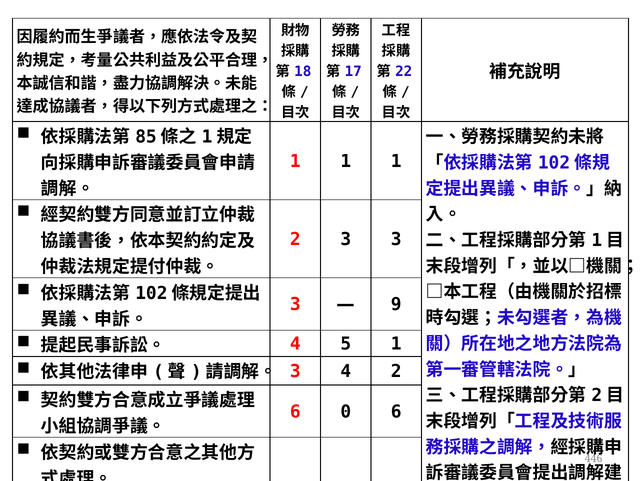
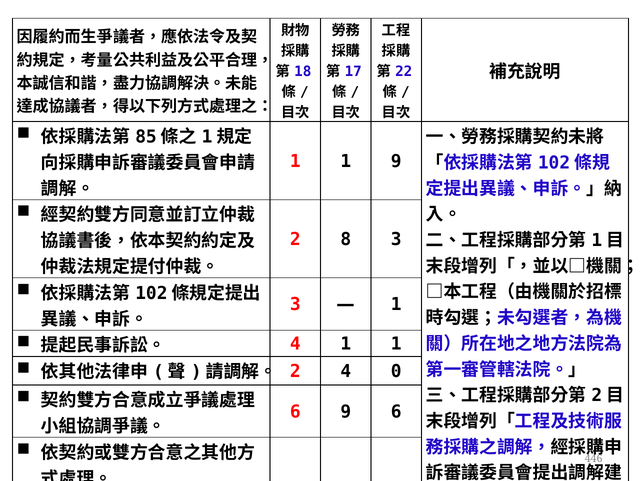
1 1 1: 1 -> 9 (396, 161)
2 3: 3 -> 8 (346, 239)
9: 9 -> 1 (396, 304)
4 5: 5 -> 1 (346, 344)
3: 3 -> 2 (295, 371)
4 2: 2 -> 0 (396, 371)
6 0: 0 -> 9 (346, 412)
